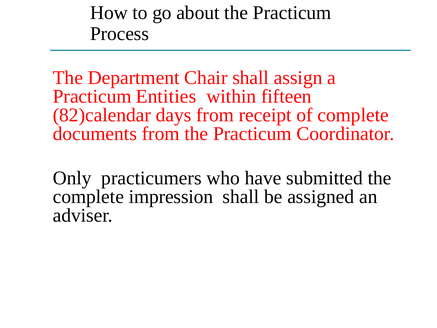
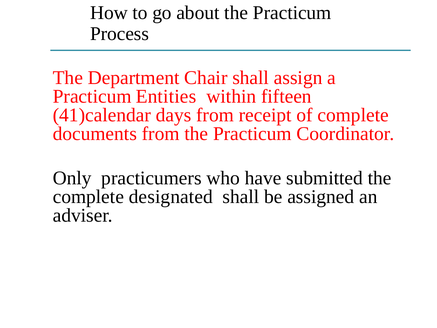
82)calendar: 82)calendar -> 41)calendar (102, 115)
impression: impression -> designated (171, 197)
